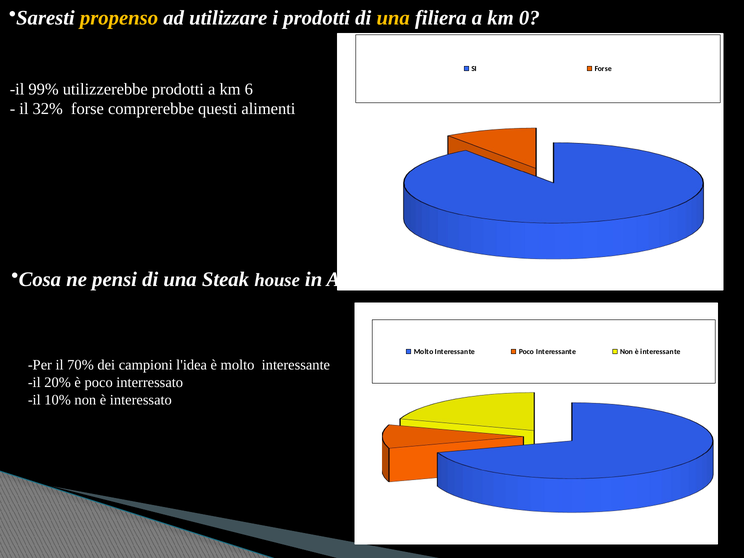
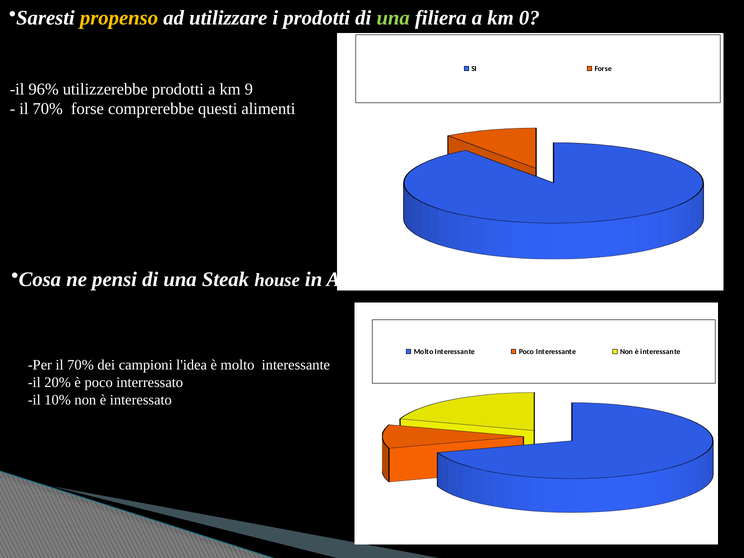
una colour: yellow -> light green (393, 18)
99%: 99% -> 96% (44, 89)
6: 6 -> 9 (249, 89)
32%: 32% -> 70% (48, 109)
